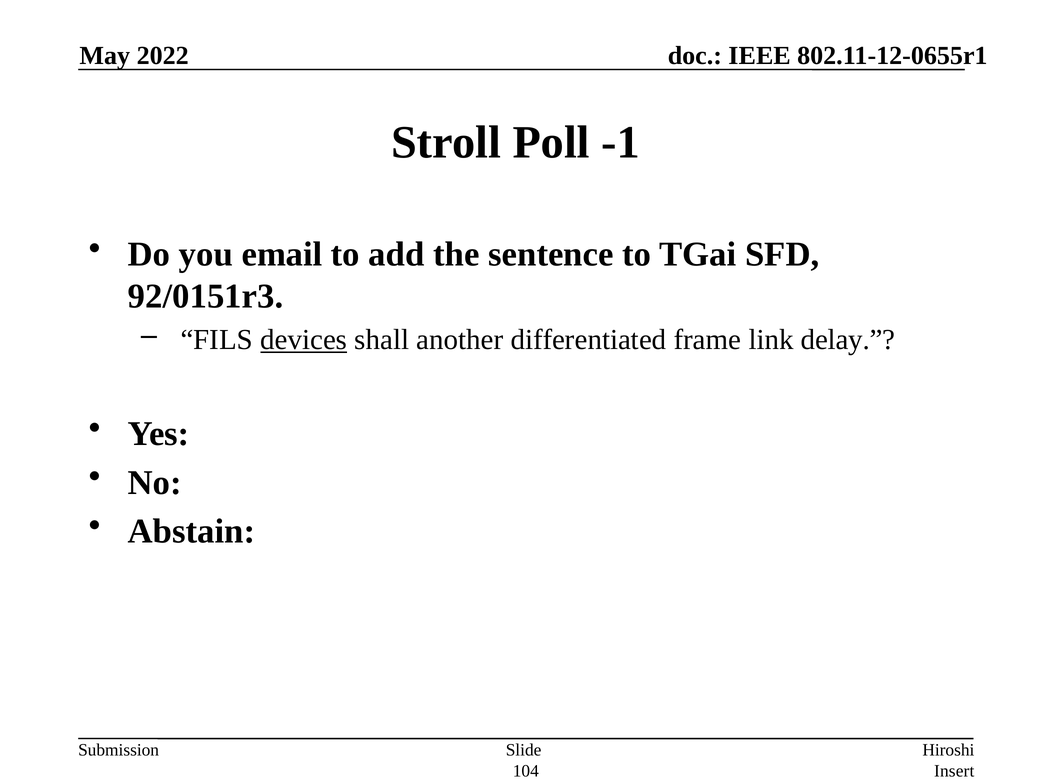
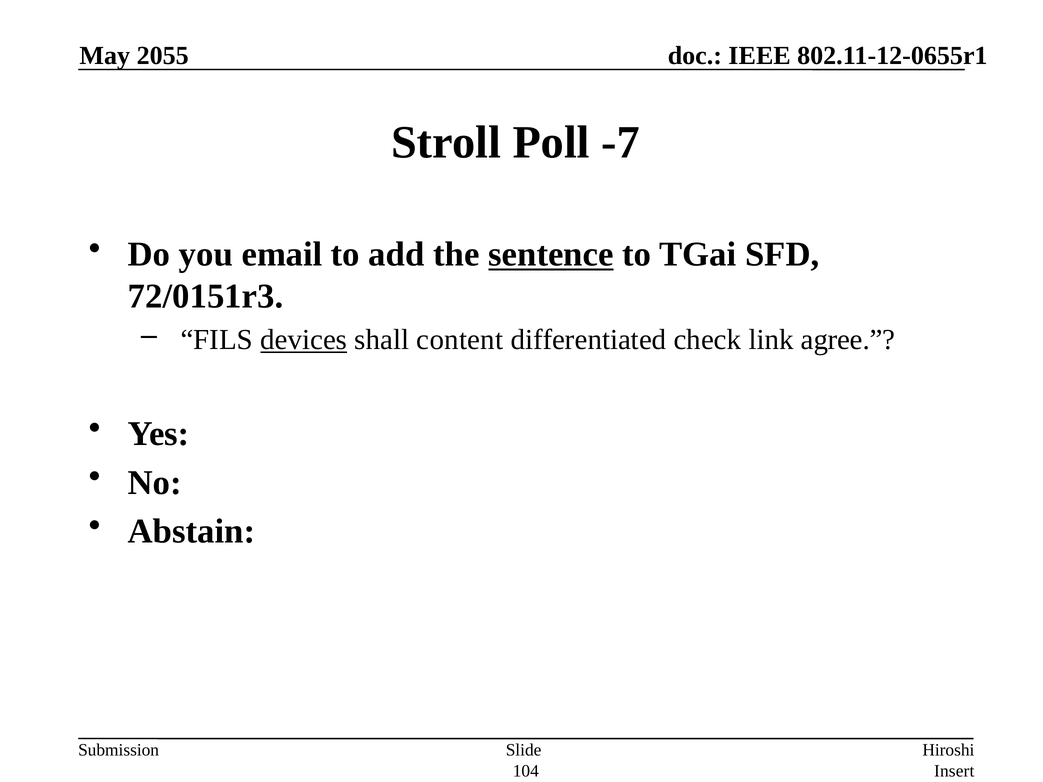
2022: 2022 -> 2055 (163, 56)
-1: -1 -> -7 (621, 142)
sentence underline: none -> present (551, 255)
92/0151r3: 92/0151r3 -> 72/0151r3 (206, 296)
another: another -> content (460, 340)
frame: frame -> check (707, 340)
delay: delay -> agree (848, 340)
